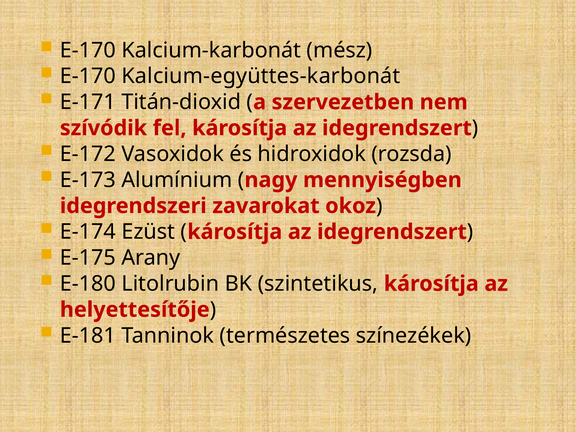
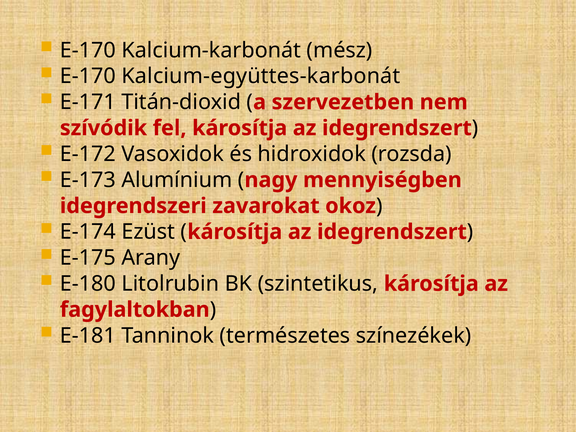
helyettesítője: helyettesítője -> fagylaltokban (135, 310)
